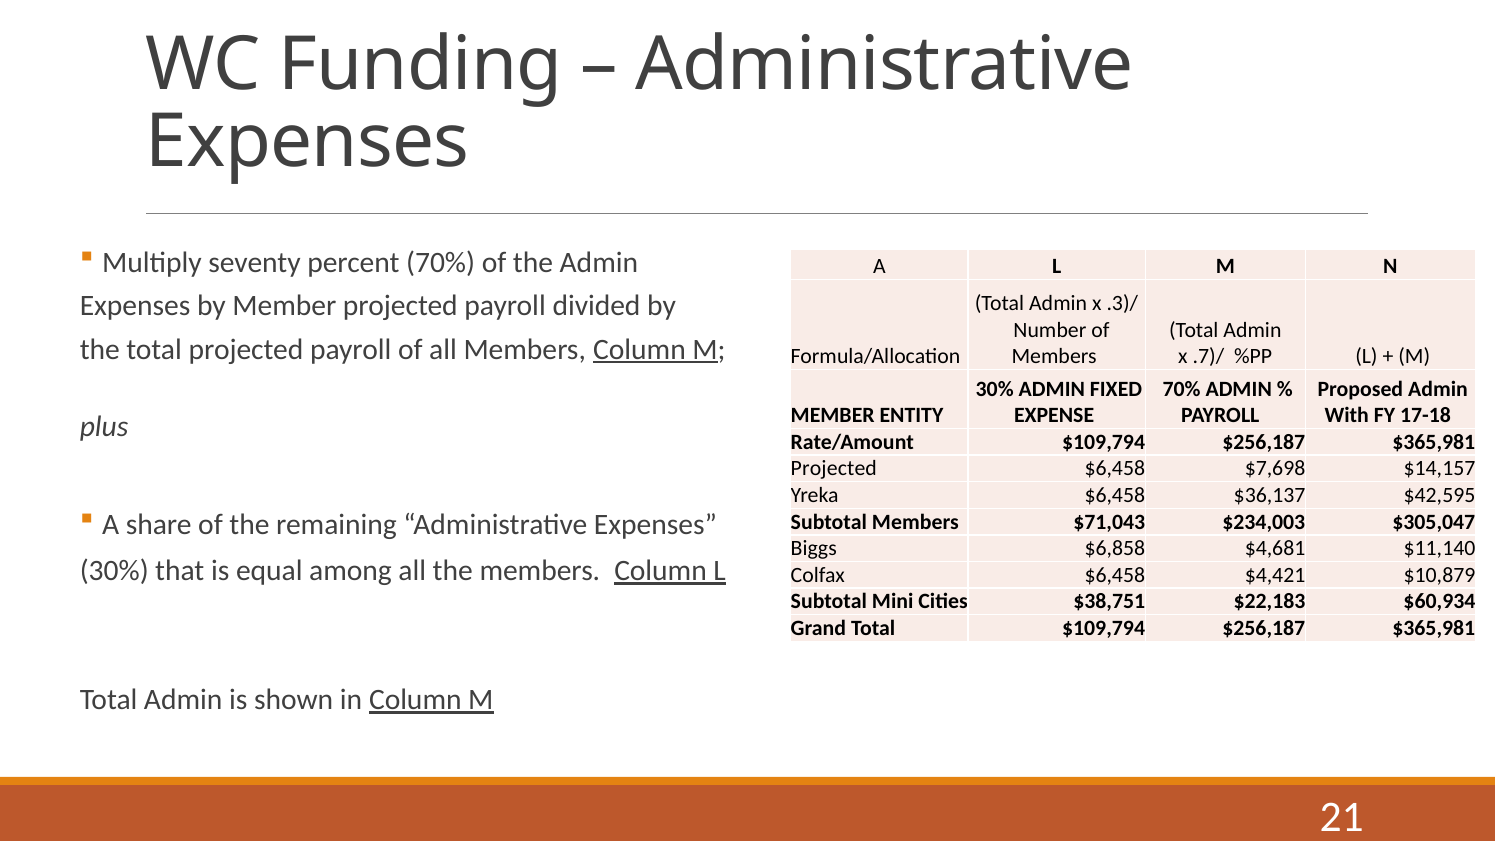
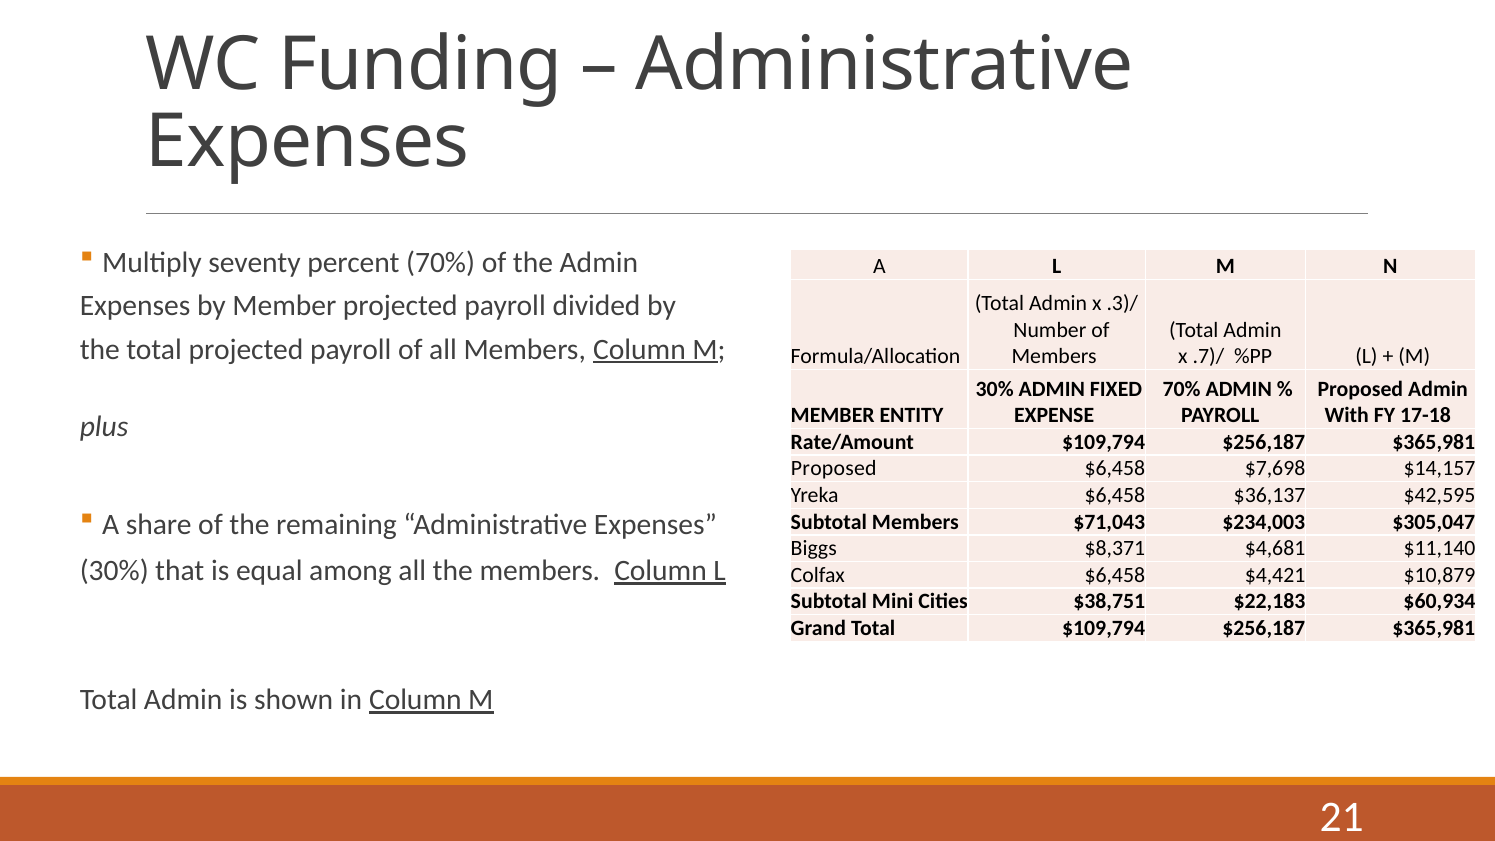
Projected: Projected -> Proposed (834, 469)
$6,858: $6,858 -> $8,371 (1115, 548)
